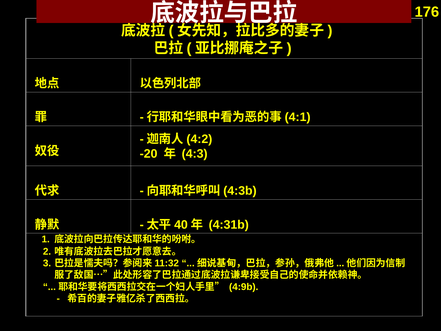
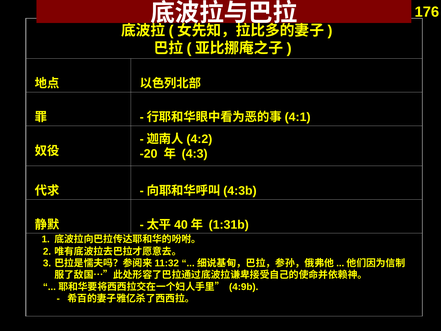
4:31b: 4:31b -> 1:31b (229, 225)
